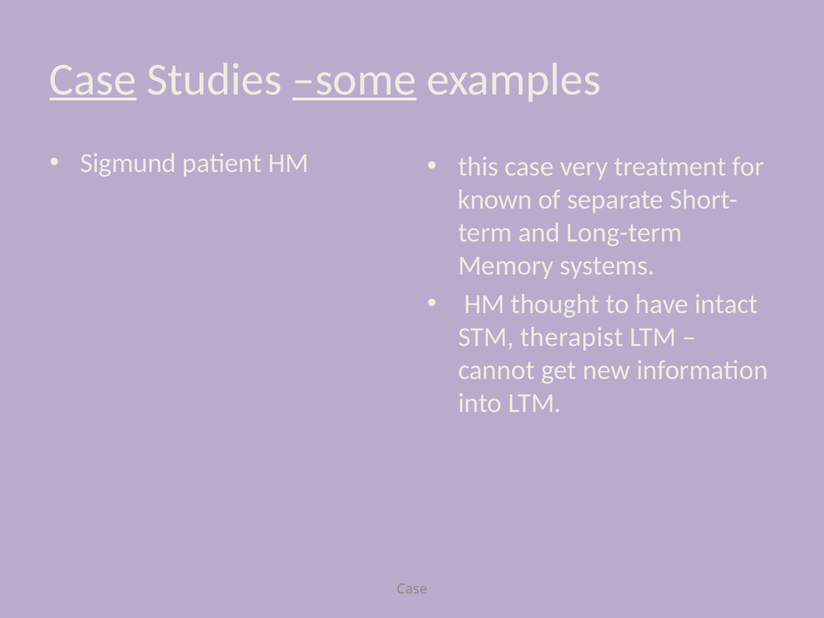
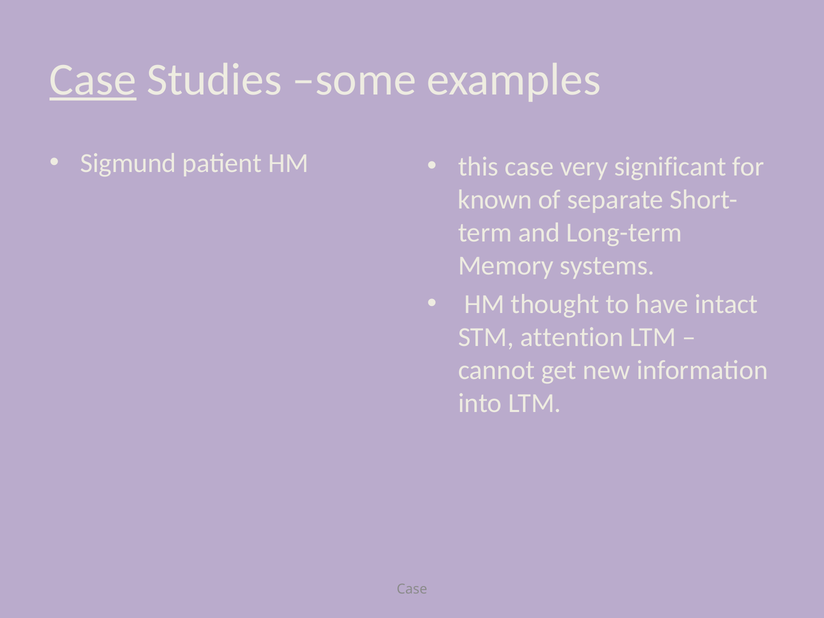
some underline: present -> none (354, 79)
treatment: treatment -> significant (670, 167)
therapist: therapist -> attention (572, 337)
